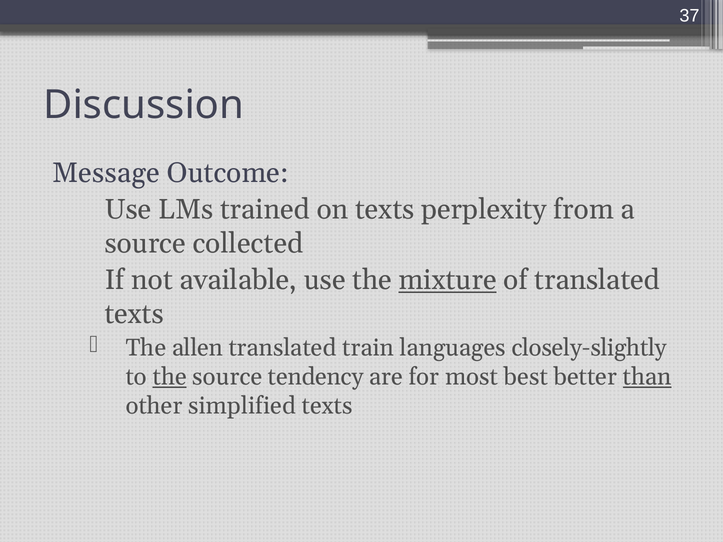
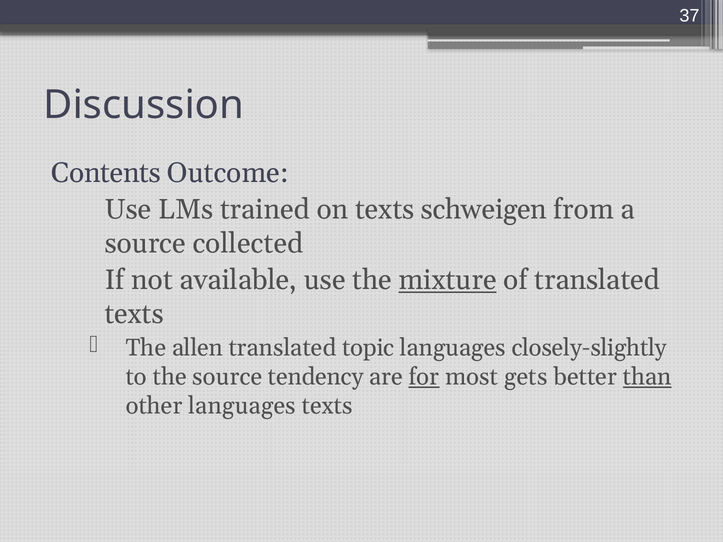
Message: Message -> Contents (106, 173)
perplexity: perplexity -> schweigen (484, 210)
train: train -> topic (368, 348)
the underline: present -> none (170, 377)
for underline: none -> present (424, 377)
best: best -> gets (526, 377)
other simplified: simplified -> languages (242, 406)
